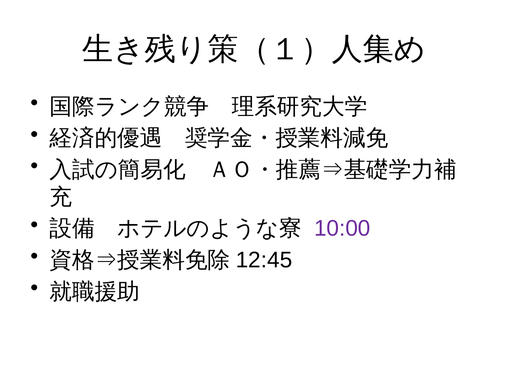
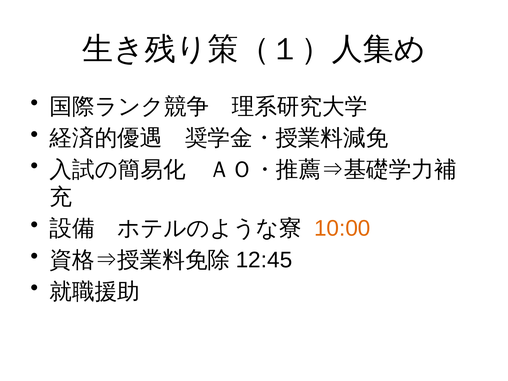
10:00 colour: purple -> orange (342, 229)
